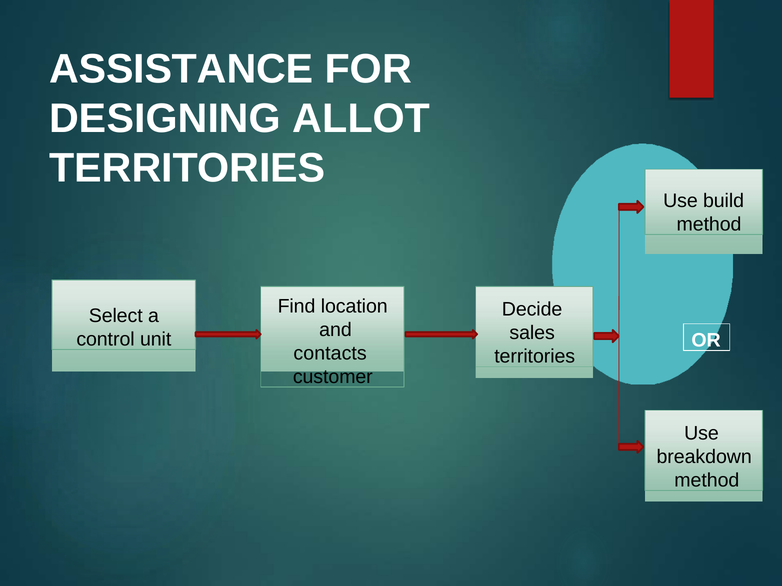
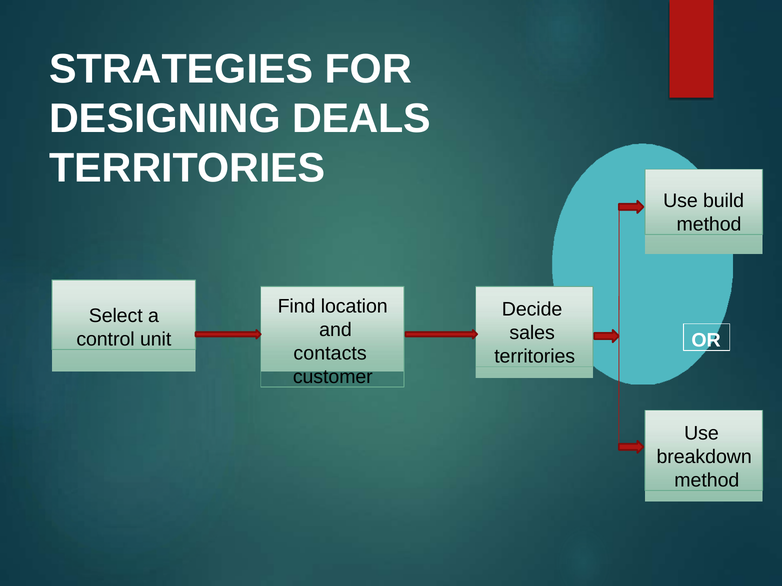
ASSISTANCE: ASSISTANCE -> STRATEGIES (181, 69)
ALLOT: ALLOT -> DEALS (361, 119)
